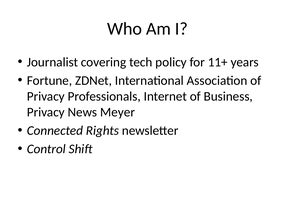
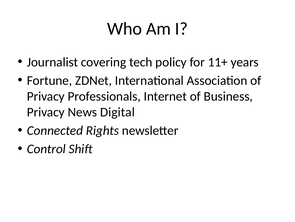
Meyer: Meyer -> Digital (117, 112)
